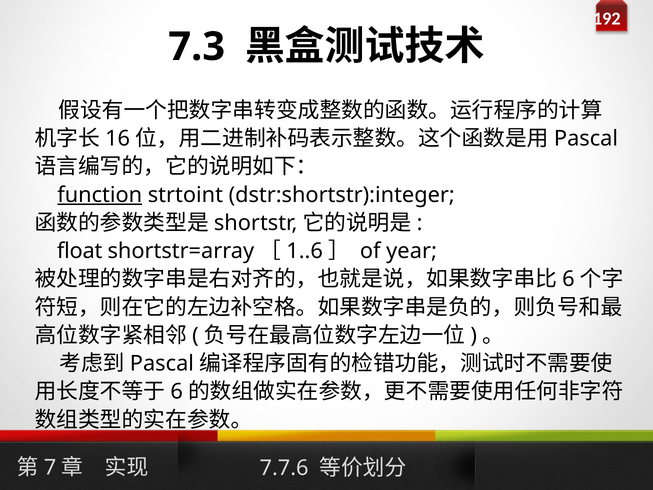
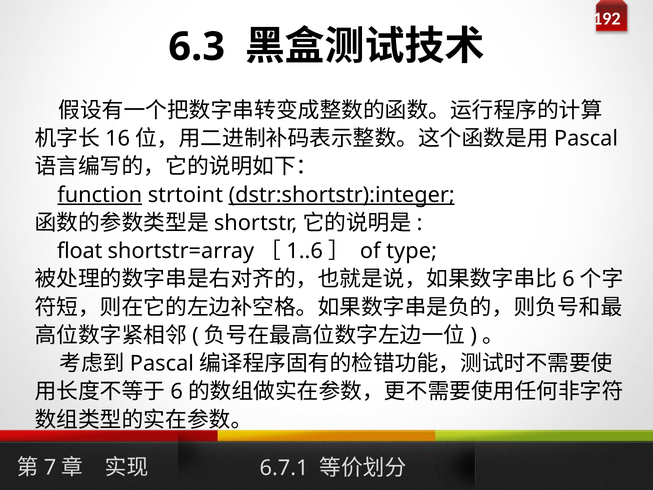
7.3: 7.3 -> 6.3 (197, 47)
dstr:shortstr):integer underline: none -> present (342, 195)
year: year -> type (412, 251)
7.7.6: 7.7.6 -> 6.7.1 (284, 468)
